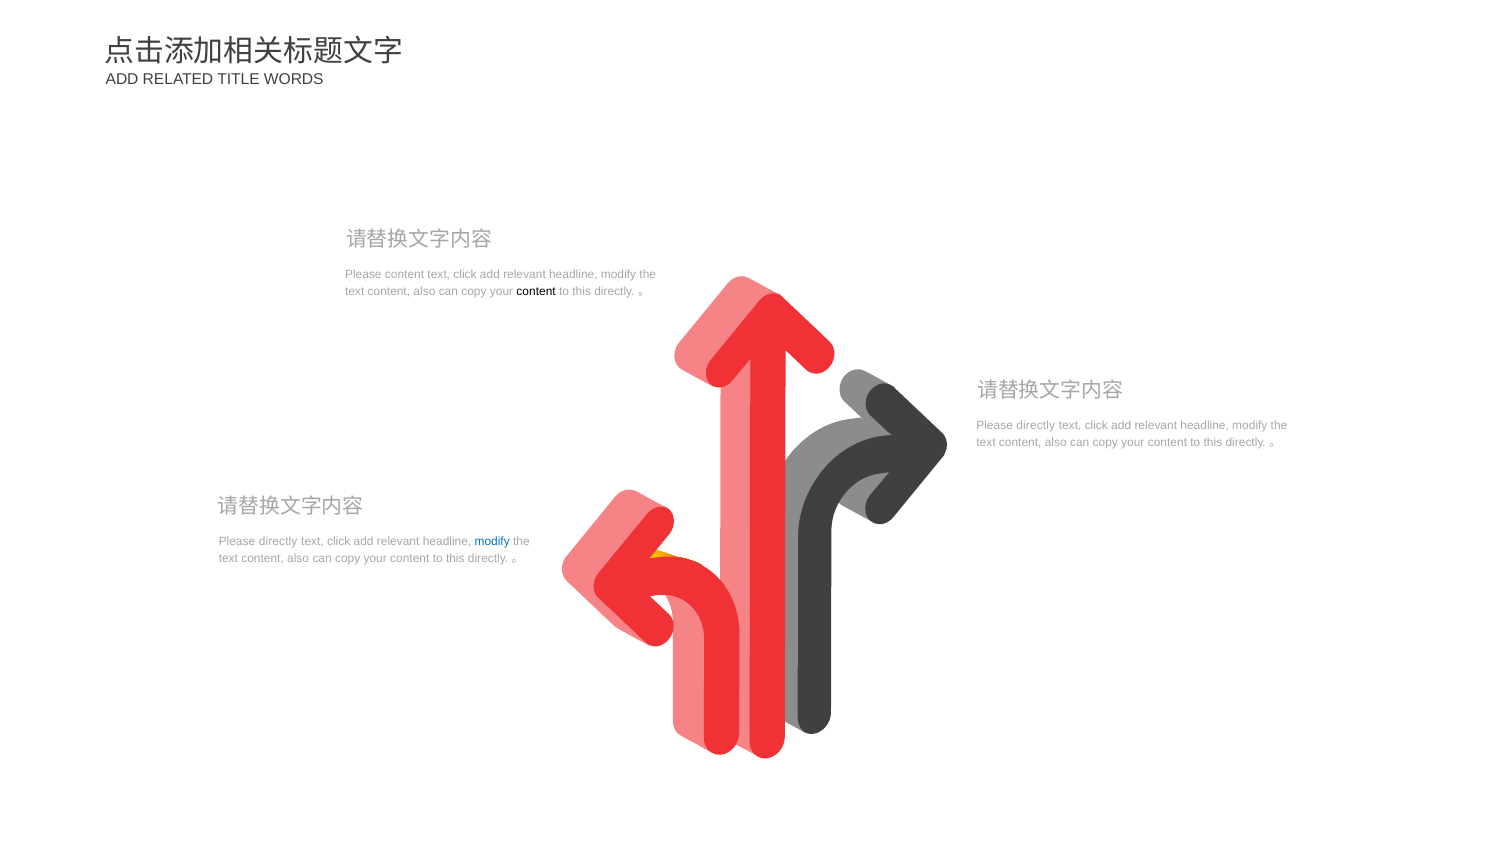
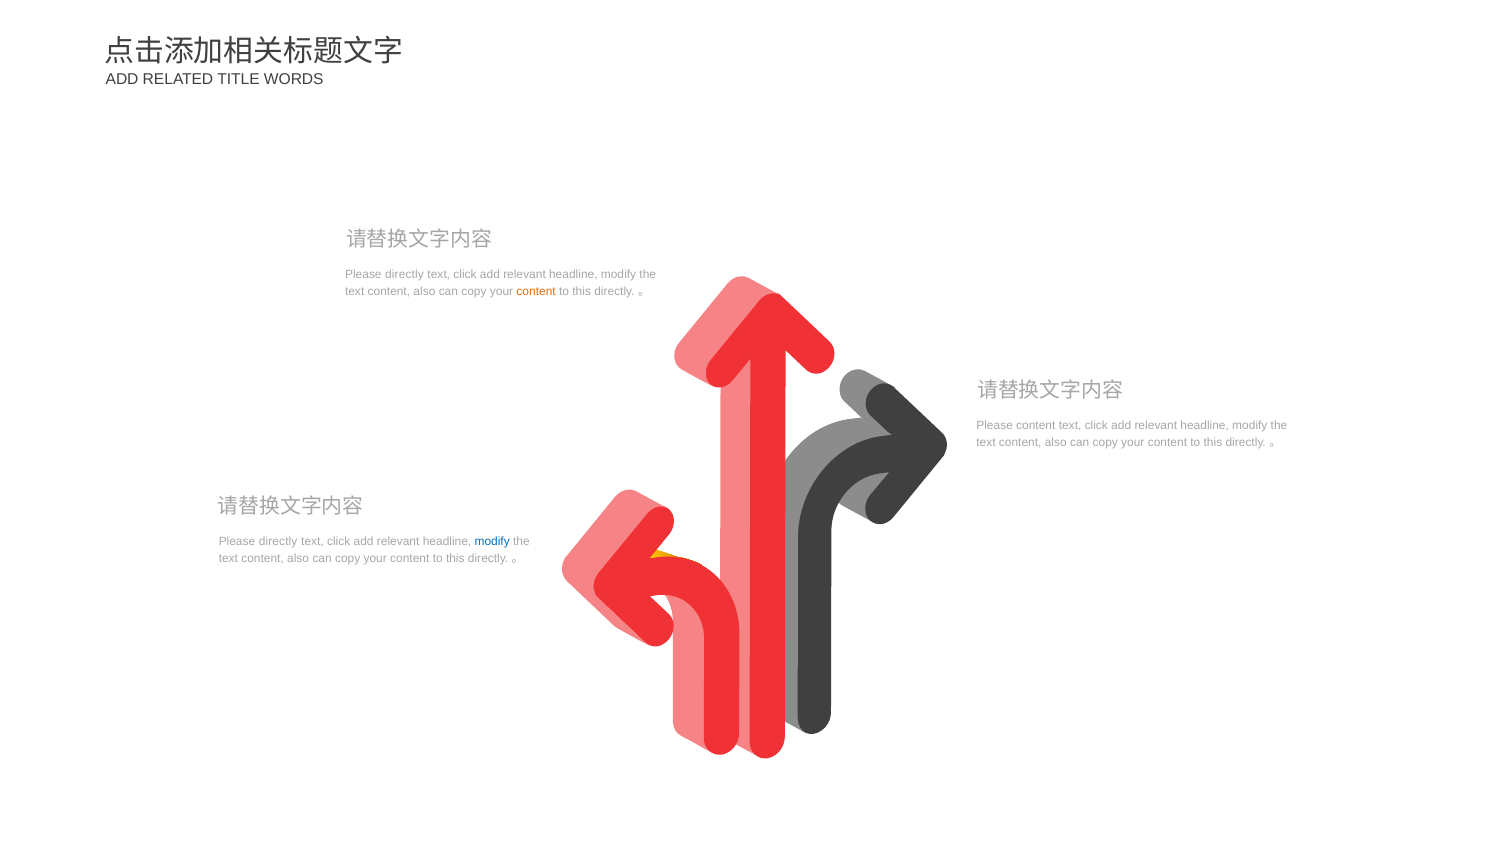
content: content -> directly (404, 274)
content colour: black -> orange (536, 291)
directly: directly -> content (1036, 426)
